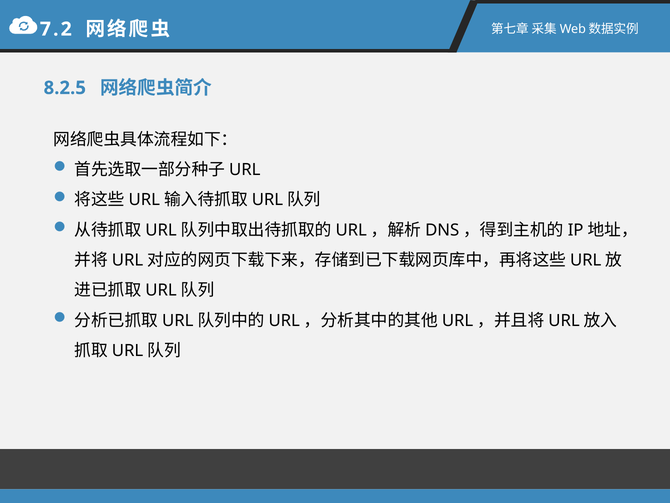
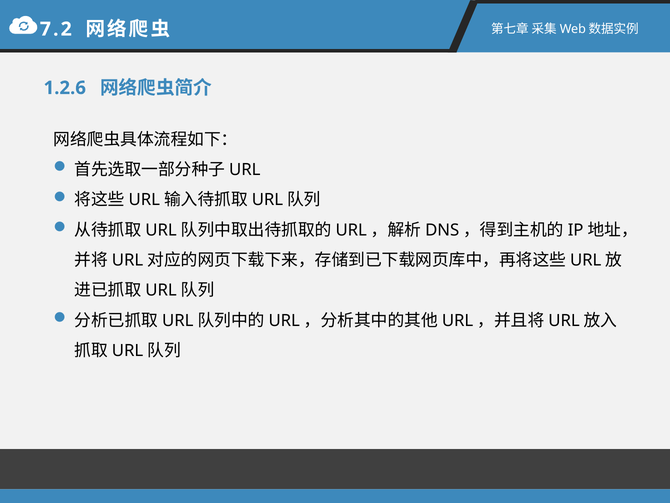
8.2.5: 8.2.5 -> 1.2.6 (65, 88)
